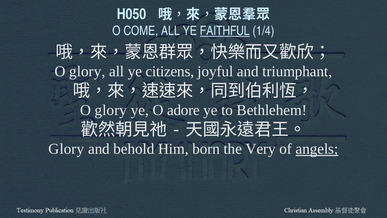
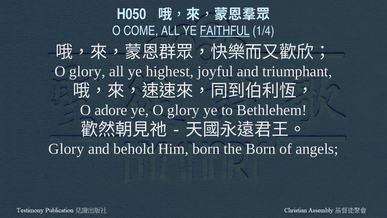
citizens: citizens -> highest (170, 71)
glory: glory -> adore (111, 110)
ye O adore: adore -> glory (183, 110)
the Very: Very -> Born (261, 149)
angels underline: present -> none (317, 149)
